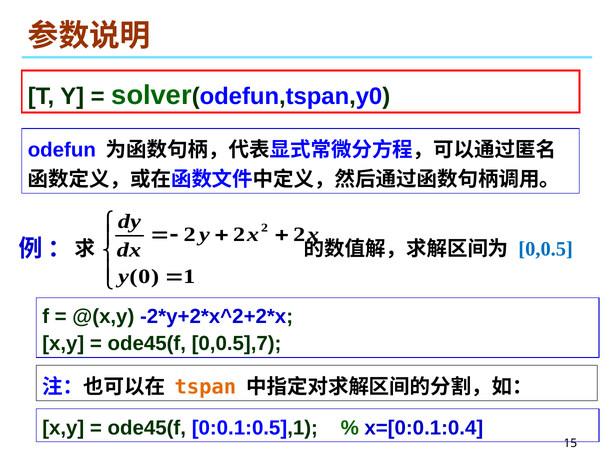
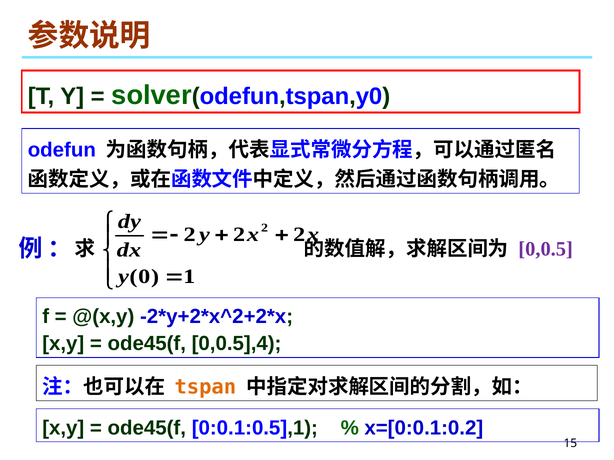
0,0.5 colour: blue -> purple (546, 249)
0,0.5],7: 0,0.5],7 -> 0,0.5],4 (237, 344)
x=[0:0.1:0.4: x=[0:0.1:0.4 -> x=[0:0.1:0.2 (424, 428)
